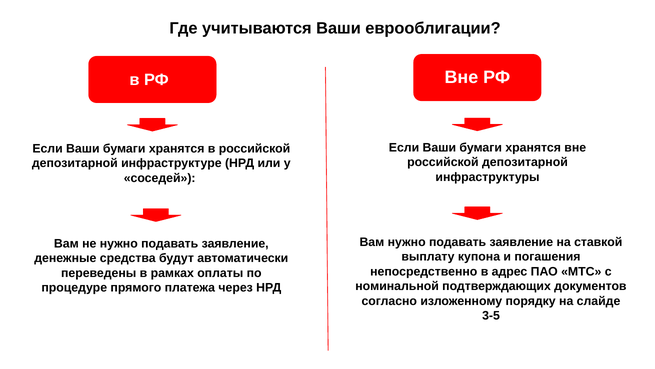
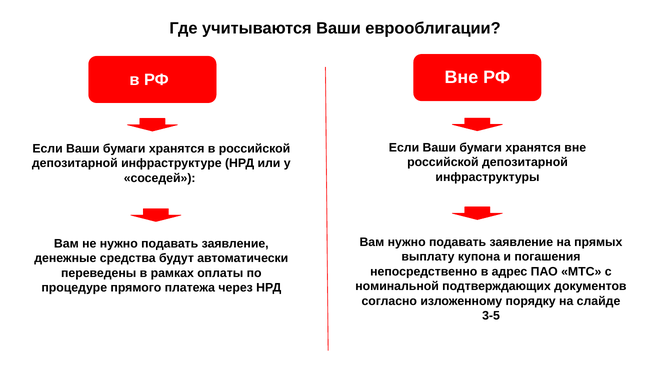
ставкой: ставкой -> прямых (598, 242)
